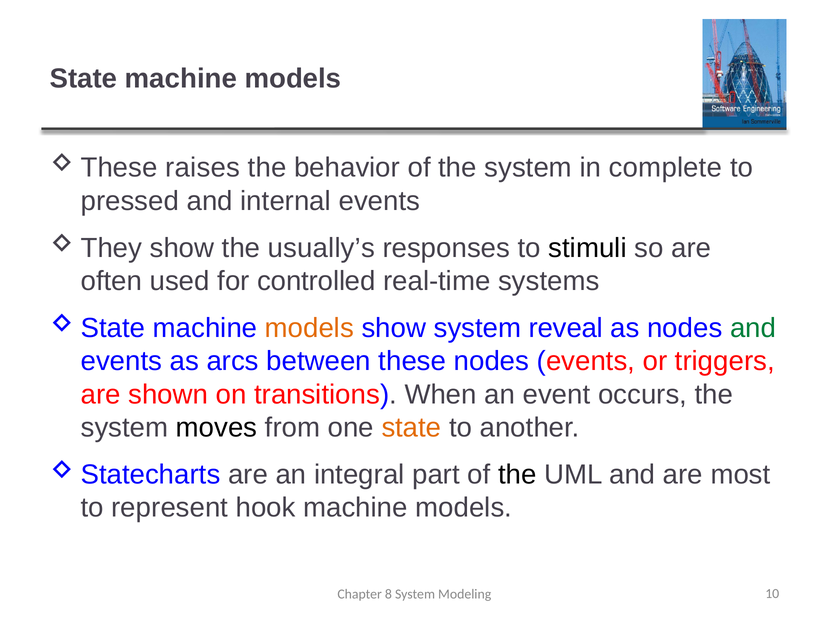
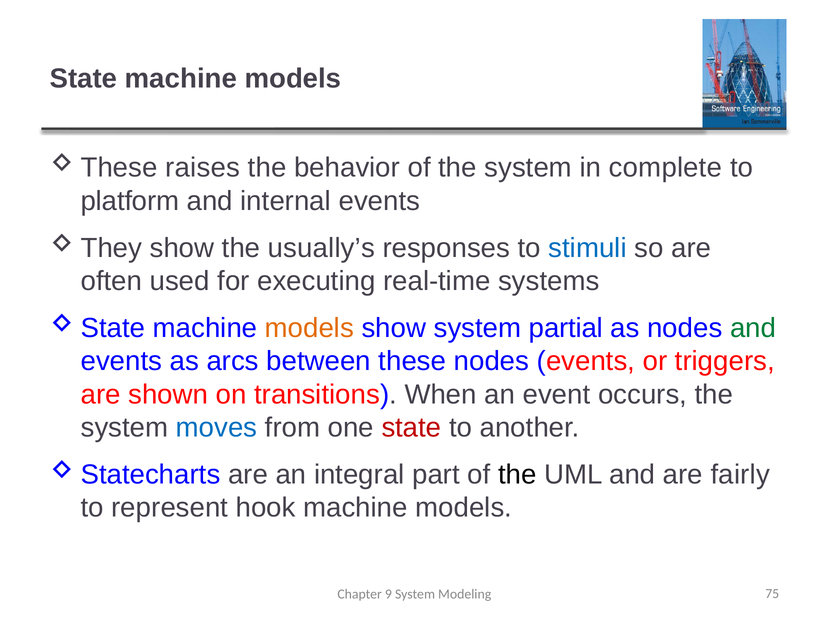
pressed: pressed -> platform (130, 201)
stimuli colour: black -> blue (588, 248)
controlled: controlled -> executing (316, 281)
reveal: reveal -> partial (566, 328)
moves colour: black -> blue (217, 427)
state colour: orange -> red (411, 427)
most: most -> fairly (740, 474)
8: 8 -> 9 (388, 594)
10: 10 -> 75 (772, 594)
